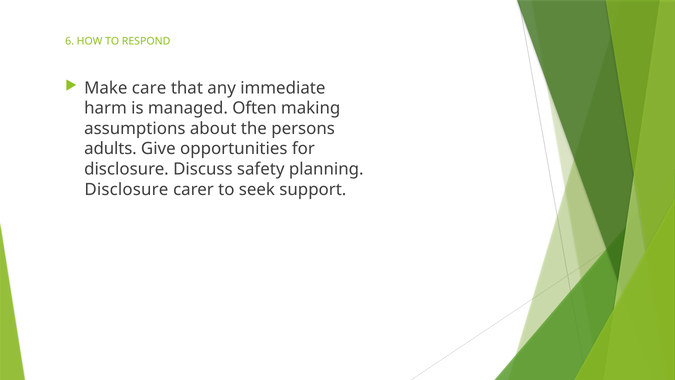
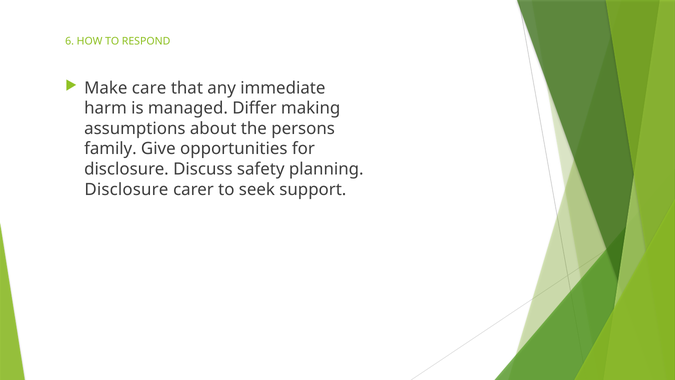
Often: Often -> Differ (255, 108)
adults: adults -> family (110, 149)
